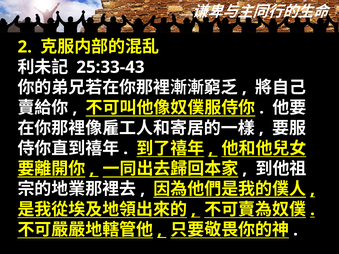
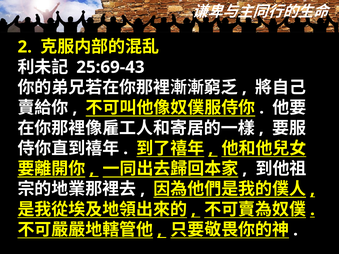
25:33-43: 25:33-43 -> 25:69-43 (110, 67)
